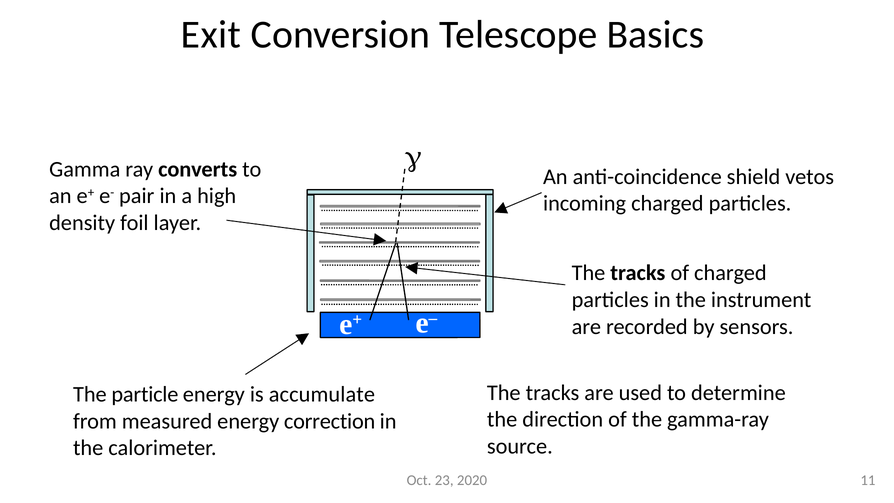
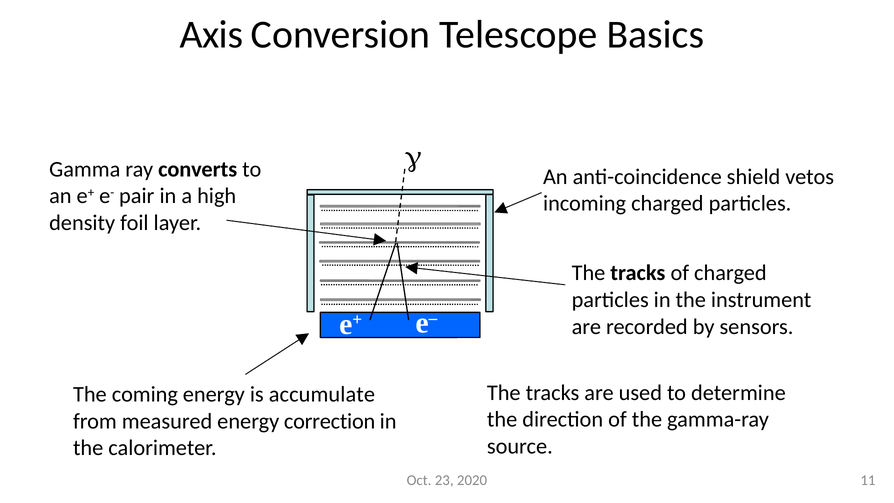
Exit: Exit -> Axis (211, 35)
particle: particle -> coming (145, 394)
